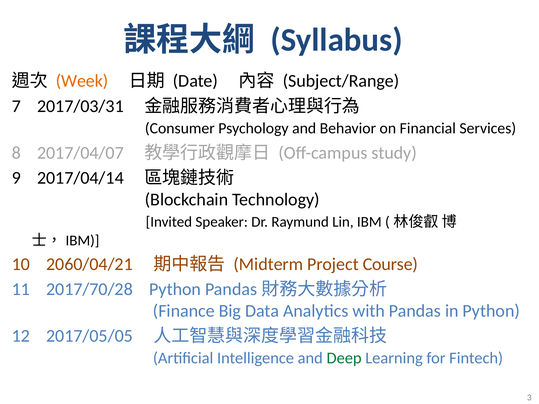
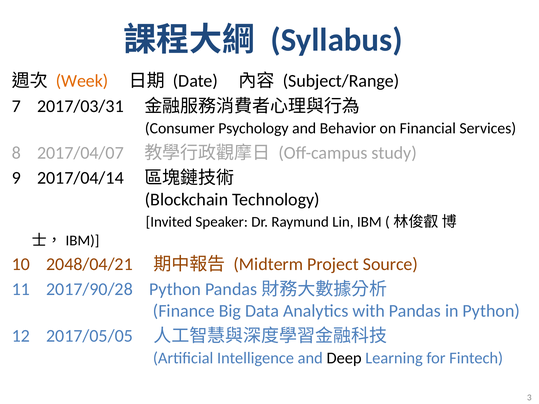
2060/04/21: 2060/04/21 -> 2048/04/21 (90, 264)
Course: Course -> Source (390, 264)
2017/70/28: 2017/70/28 -> 2017/90/28 (90, 289)
Deep colour: green -> black (344, 358)
